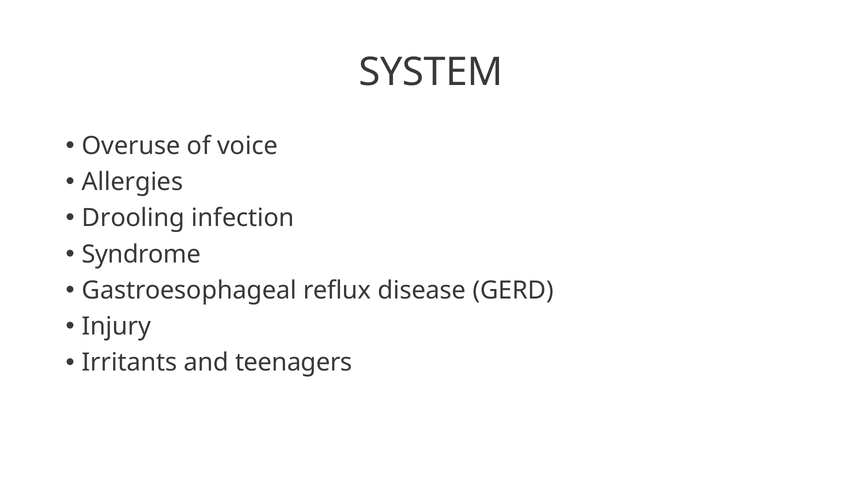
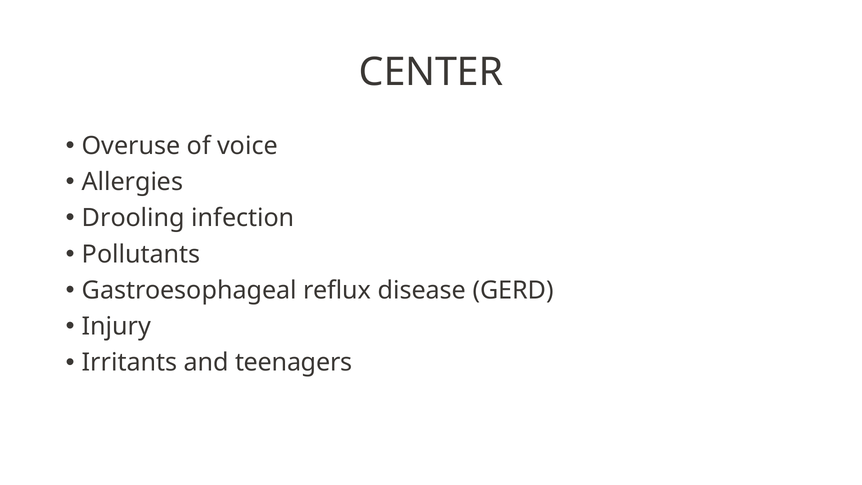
SYSTEM: SYSTEM -> CENTER (431, 72)
Syndrome: Syndrome -> Pollutants (141, 254)
